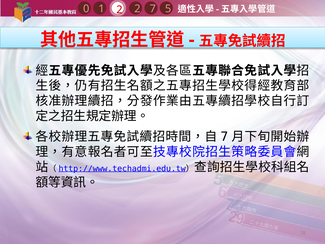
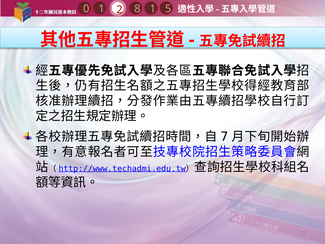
1 7: 7 -> 1 (153, 9)
2 2: 2 -> 8 (137, 9)
